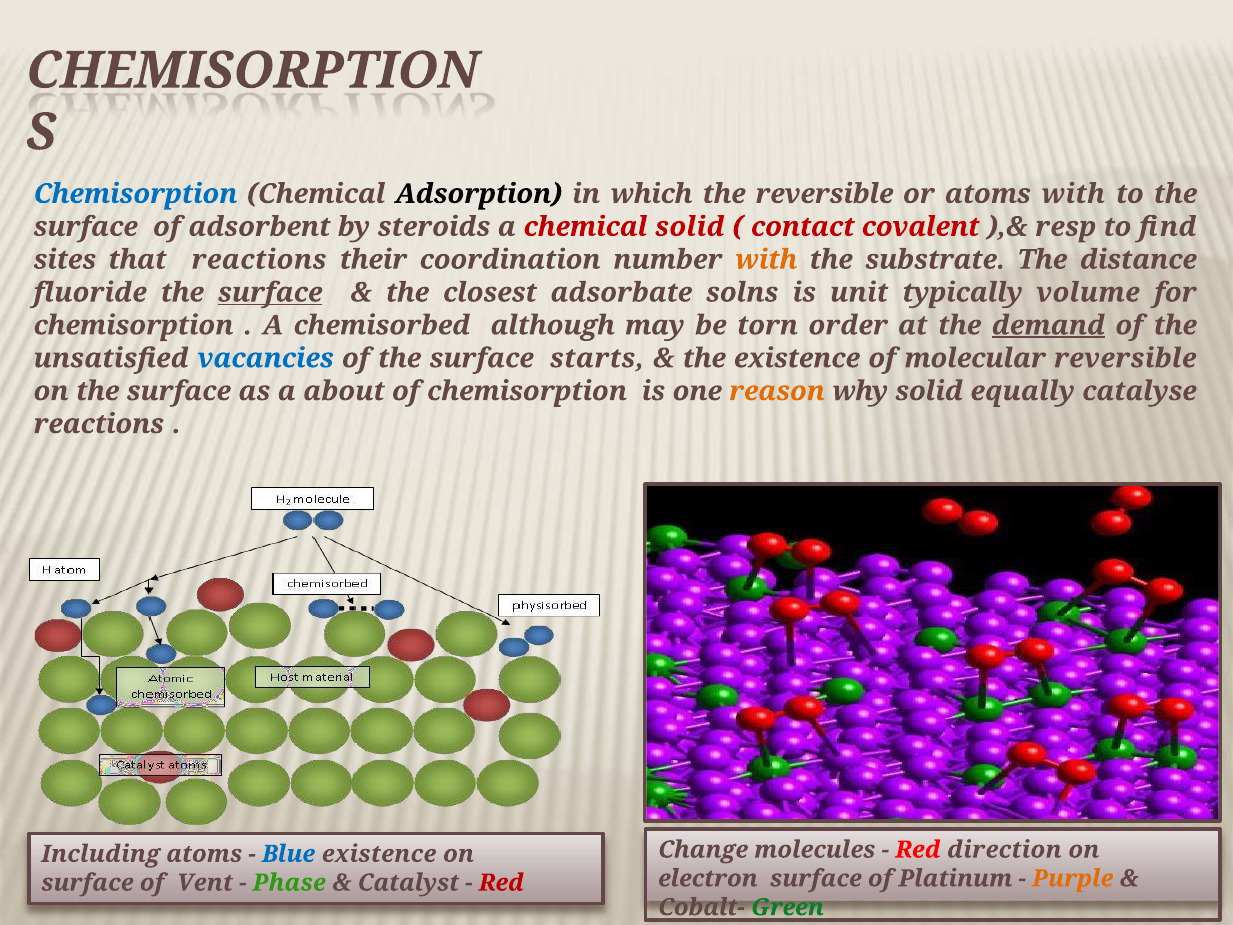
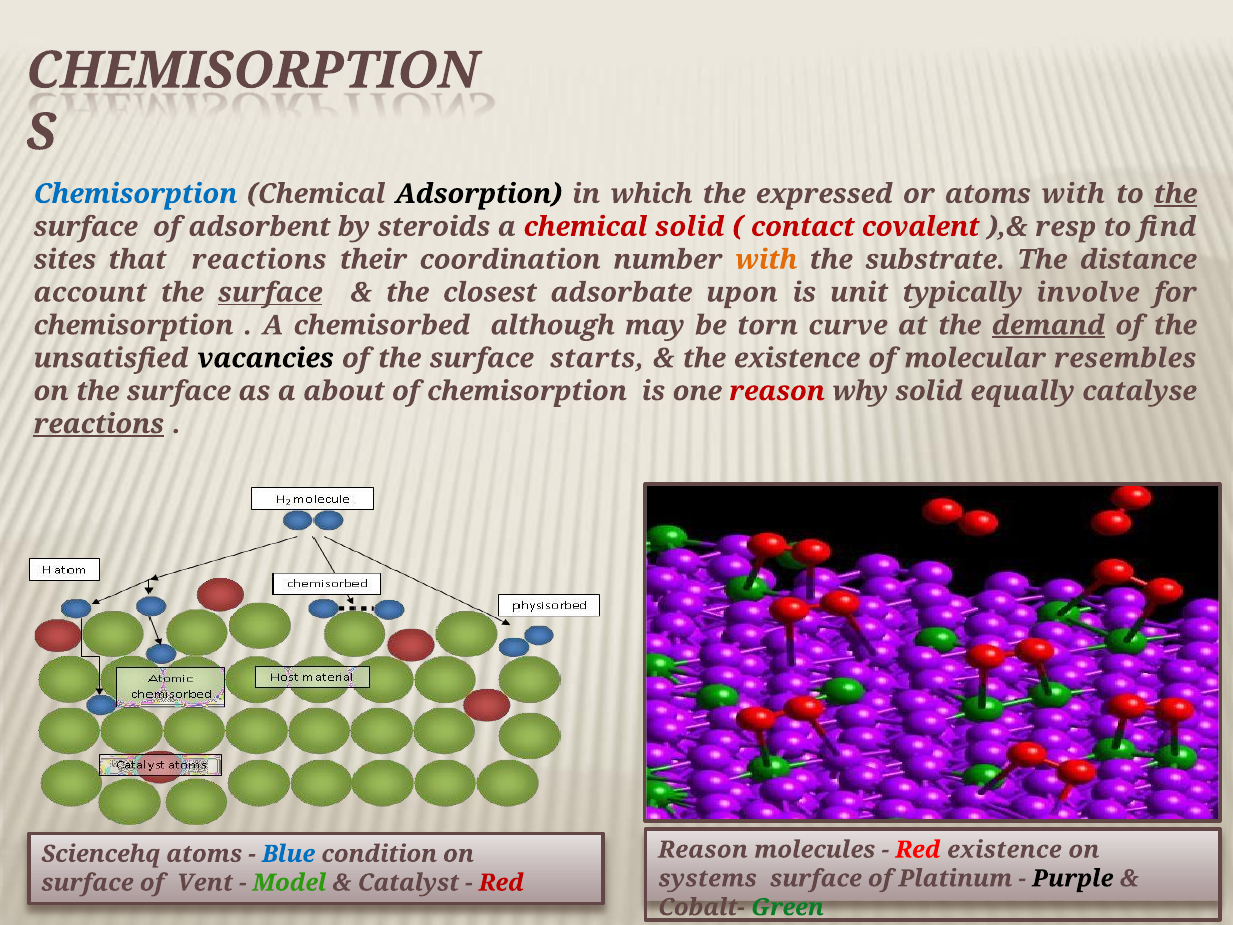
the reversible: reversible -> expressed (824, 194)
the underline: none -> present (1175, 194)
fluoride: fluoride -> account (90, 292)
solns: solns -> upon (742, 292)
volume: volume -> involve (1088, 292)
order: order -> curve (848, 325)
vacancies colour: blue -> black (266, 358)
molecular reversible: reversible -> resembles (1125, 358)
reason colour: orange -> red (777, 391)
reactions underline: none -> present (99, 424)
Change: Change -> Reason (703, 850)
Red direction: direction -> existence (1004, 850)
Including: Including -> Sciencehq (101, 854)
Blue existence: existence -> condition (379, 854)
electron: electron -> systems (708, 878)
Purple colour: orange -> black (1073, 878)
Phase: Phase -> Model (289, 883)
